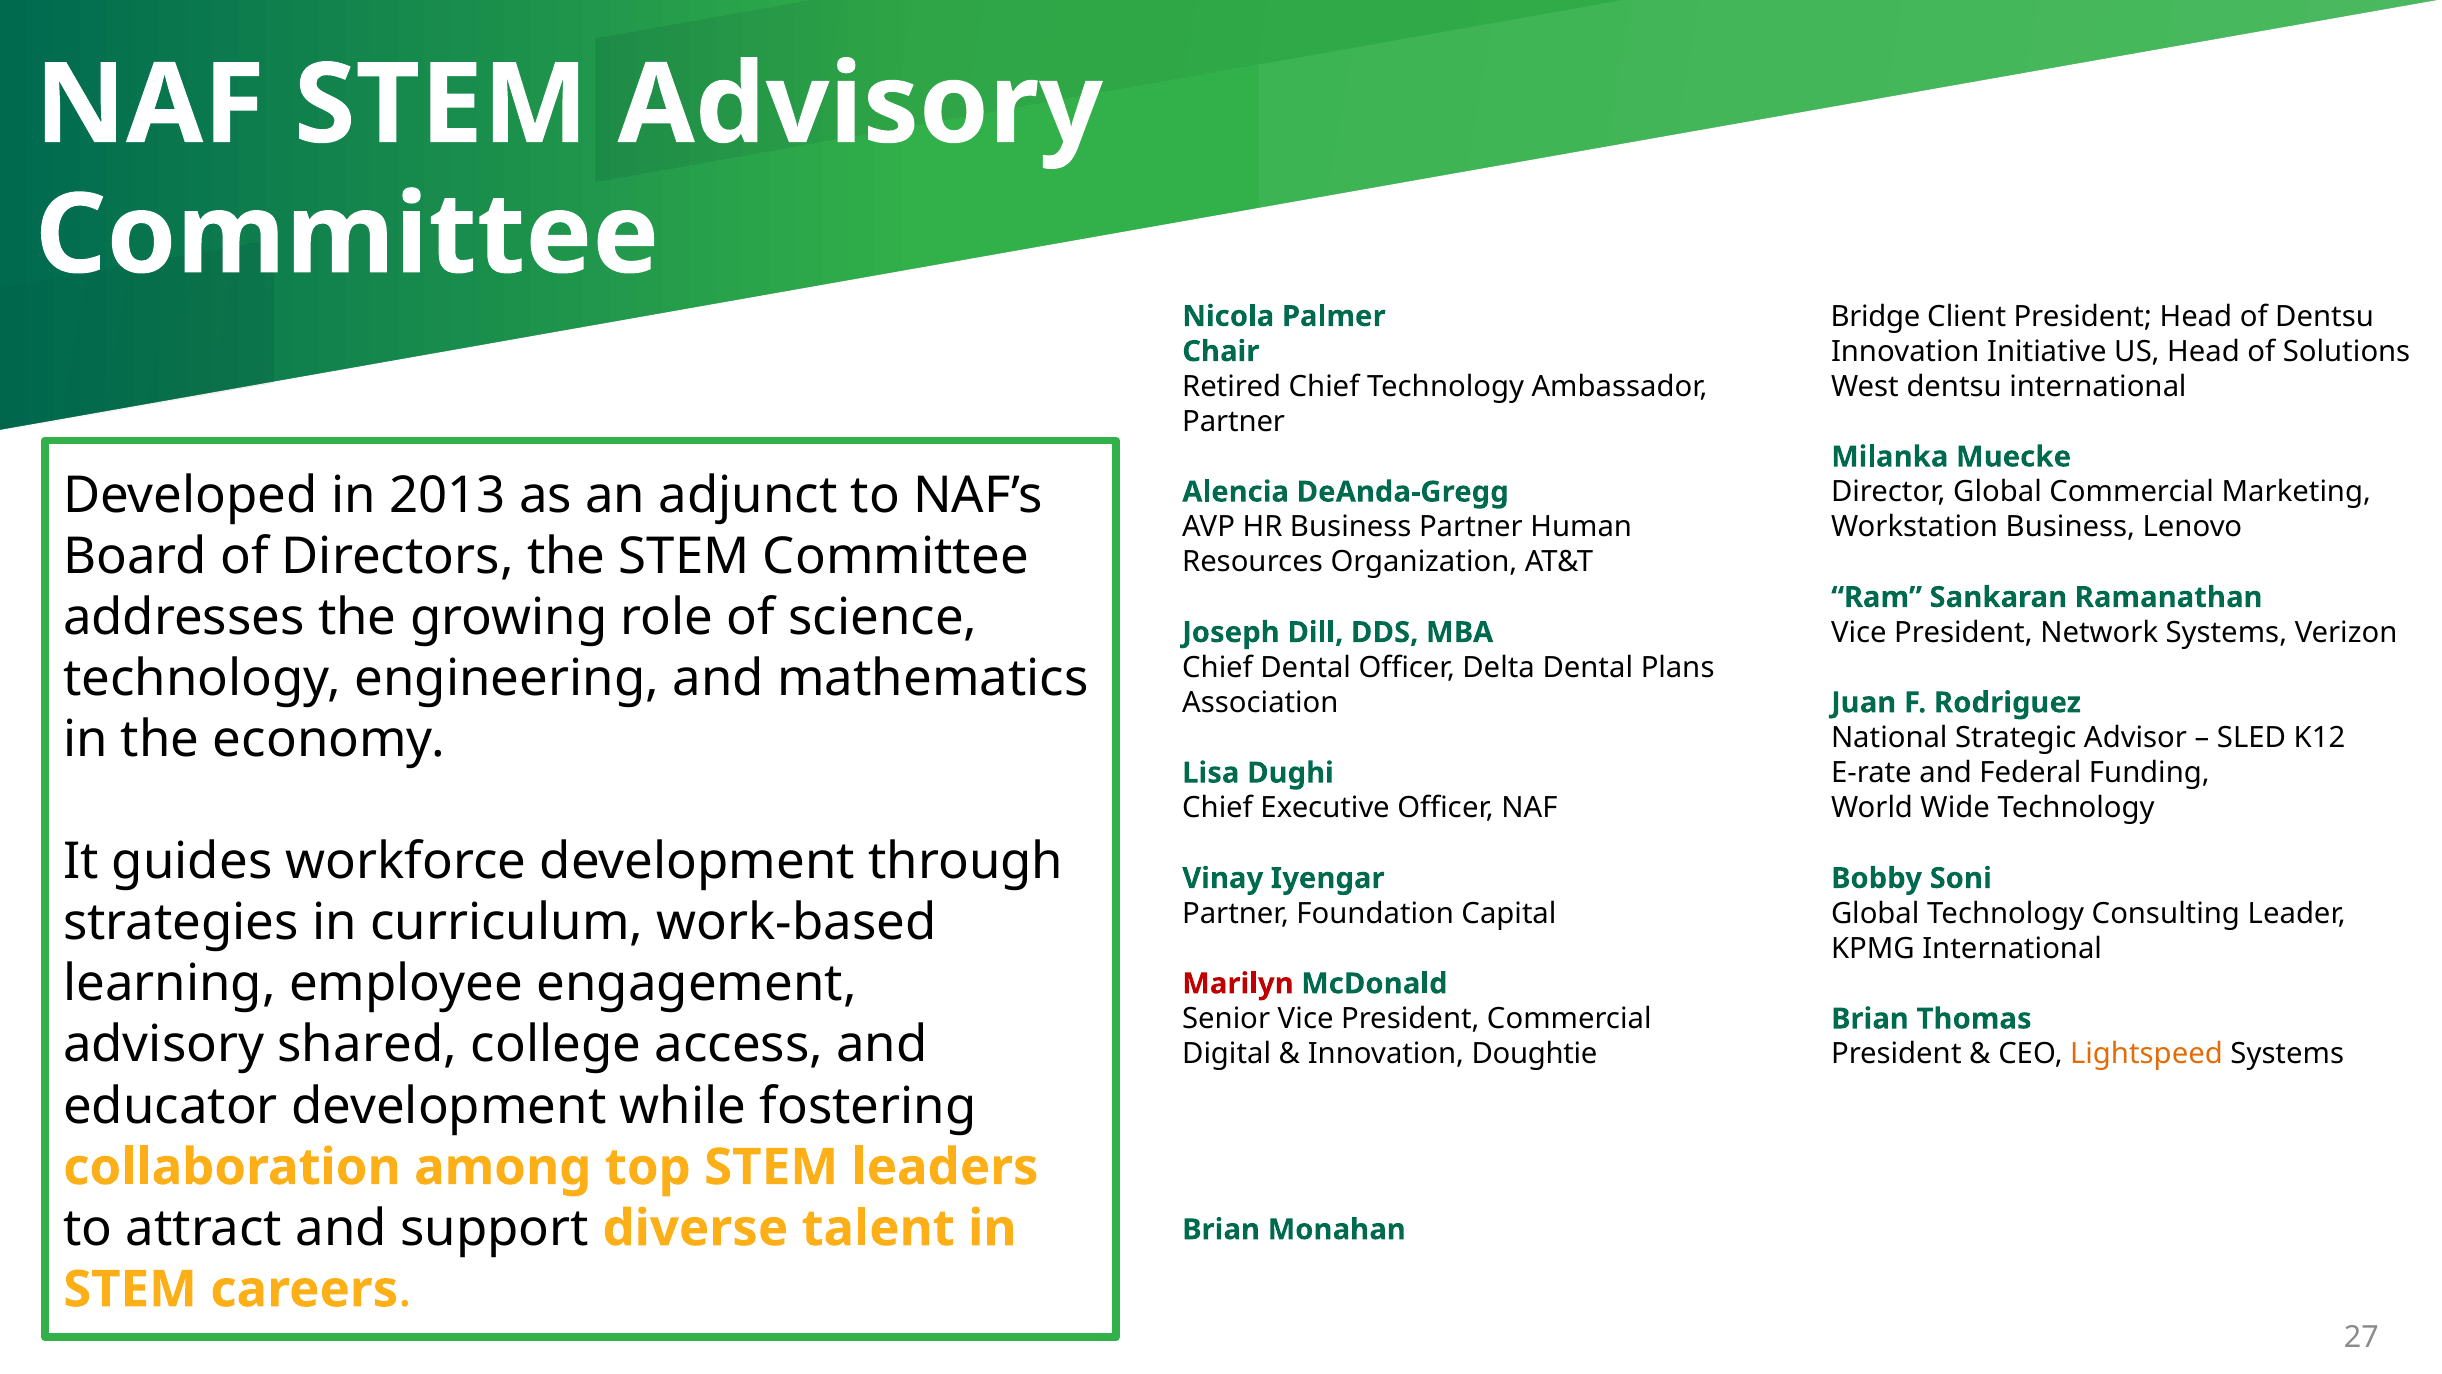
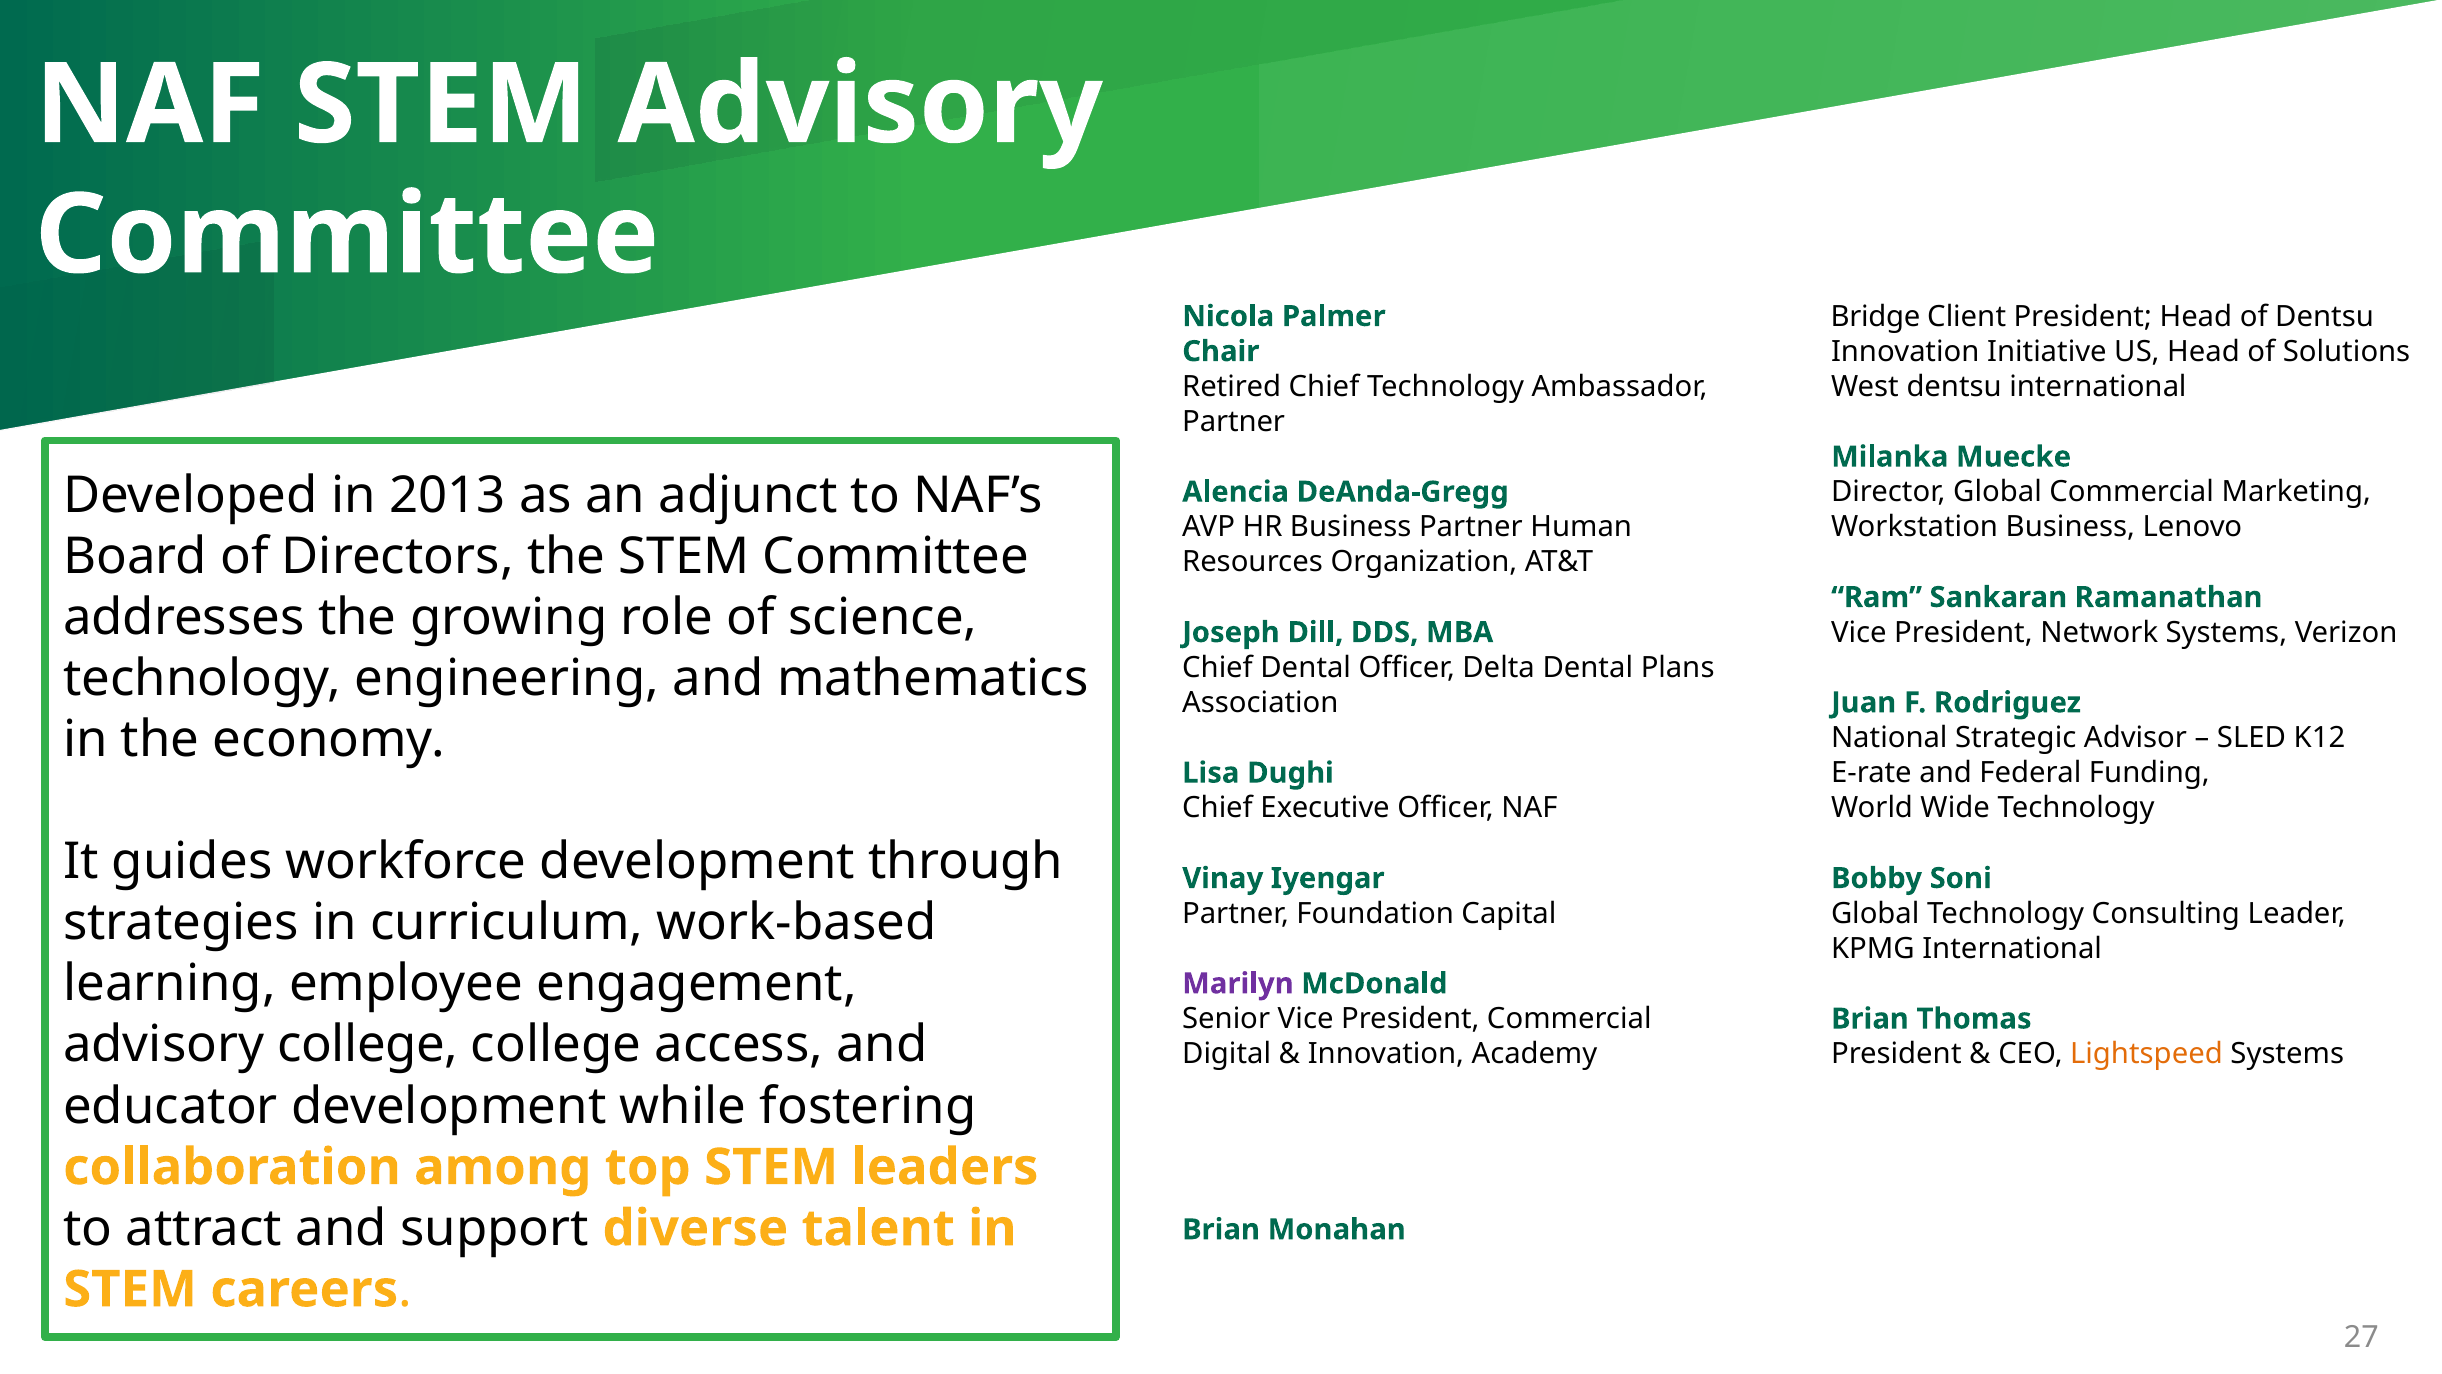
Marilyn colour: red -> purple (1238, 983)
advisory shared: shared -> college (368, 1045)
Doughtie: Doughtie -> Academy (1534, 1054)
